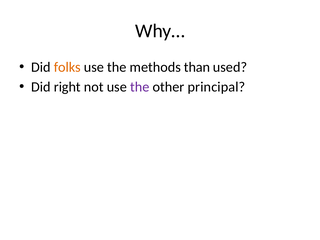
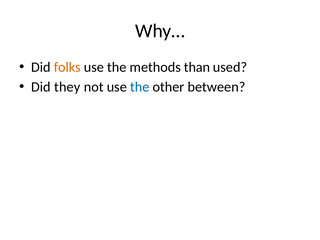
right: right -> they (67, 87)
the colour: purple -> blue (140, 87)
principal: principal -> between (216, 87)
